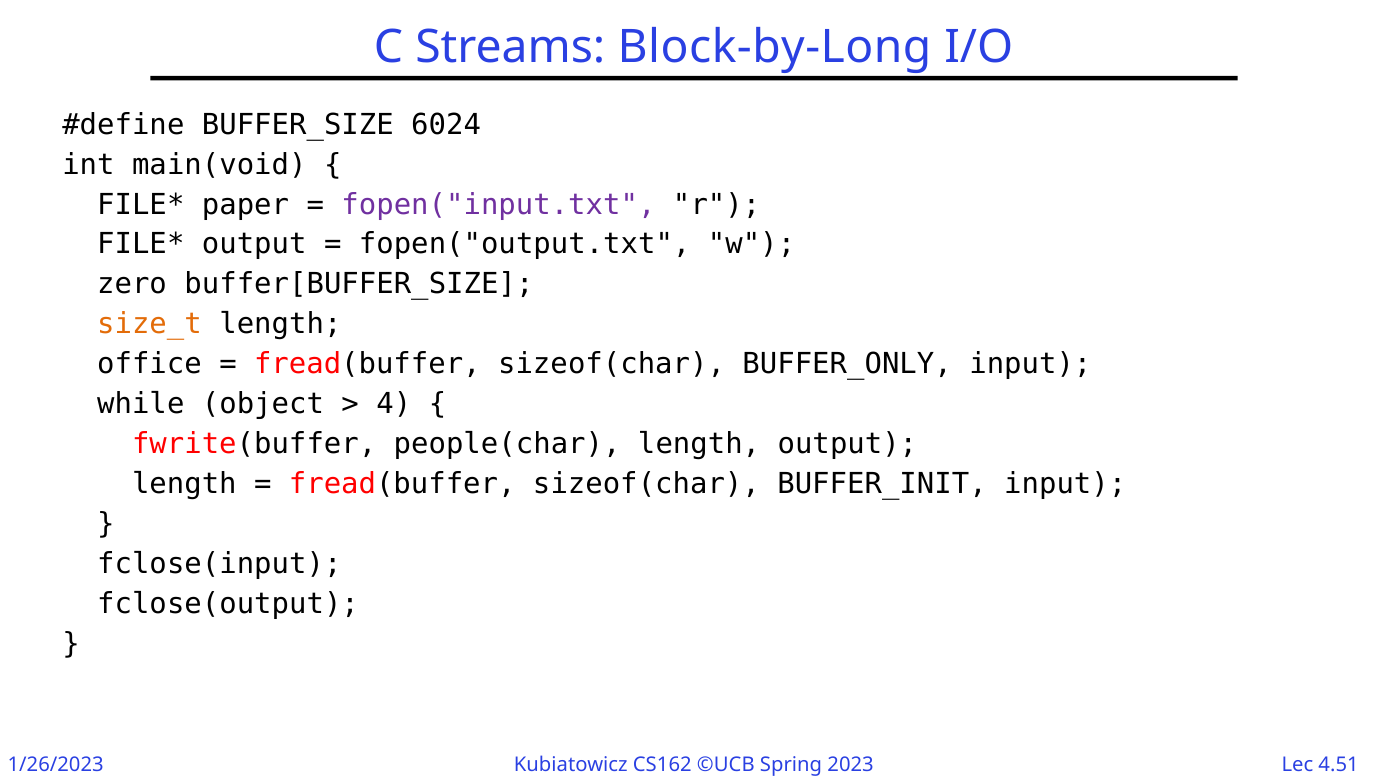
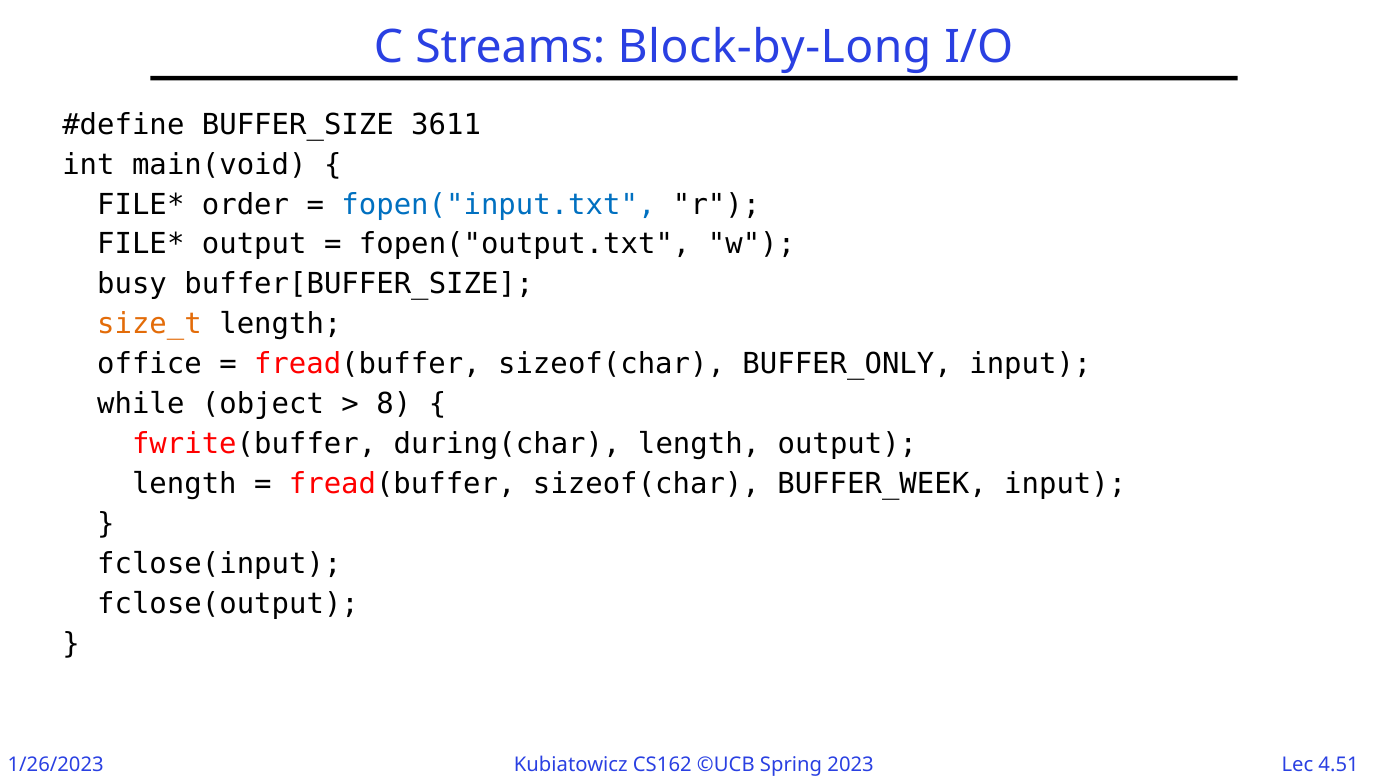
6024: 6024 -> 3611 (446, 125)
paper: paper -> order (245, 204)
fopen("input.txt colour: purple -> blue (498, 204)
zero: zero -> busy (132, 284)
4: 4 -> 8 (394, 404)
people(char: people(char -> during(char (507, 444)
BUFFER_INIT: BUFFER_INIT -> BUFFER_WEEK (882, 484)
